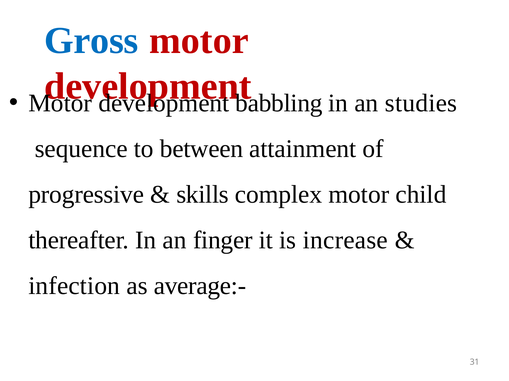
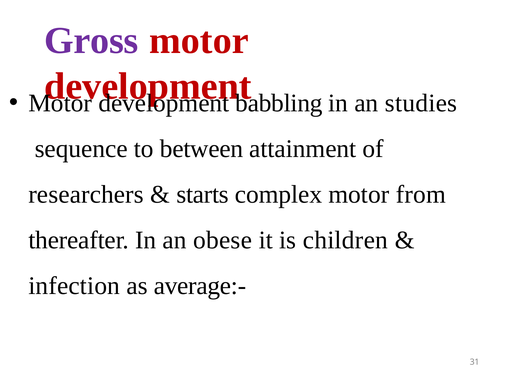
Gross colour: blue -> purple (91, 41)
progressive: progressive -> researchers (86, 195)
skills: skills -> starts (203, 195)
child: child -> from (421, 195)
finger: finger -> obese (223, 241)
increase: increase -> children (345, 241)
